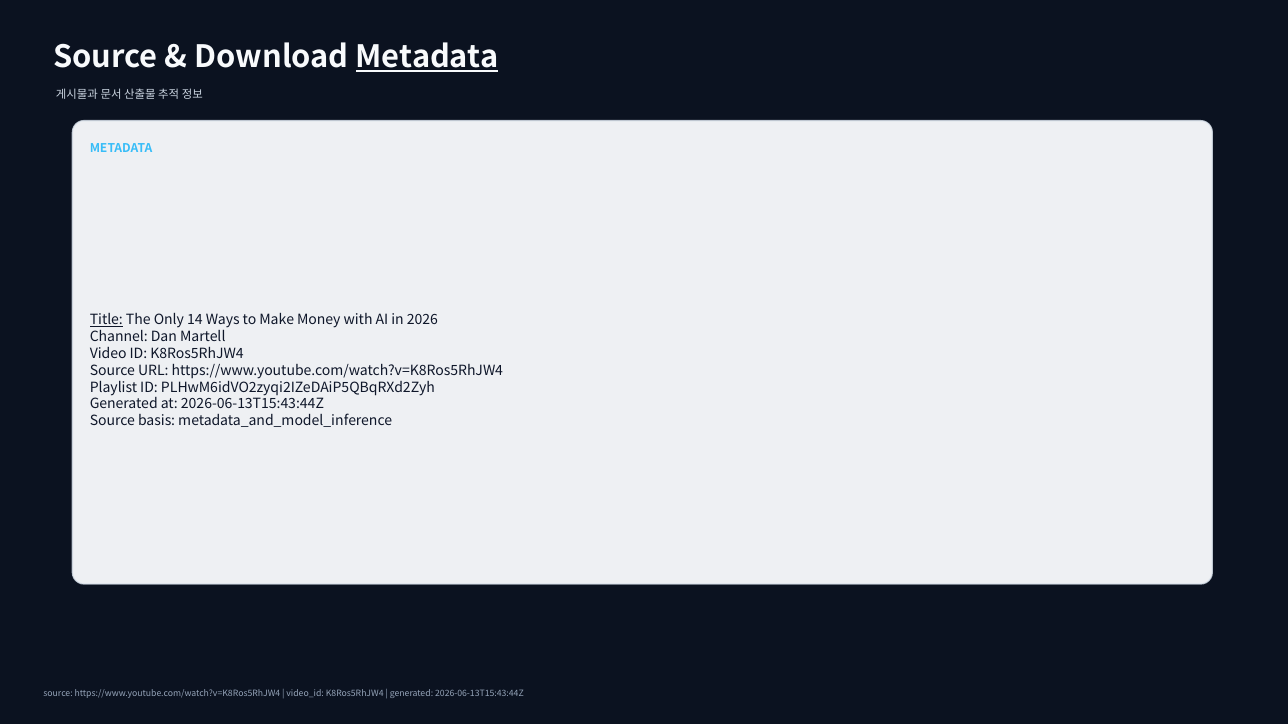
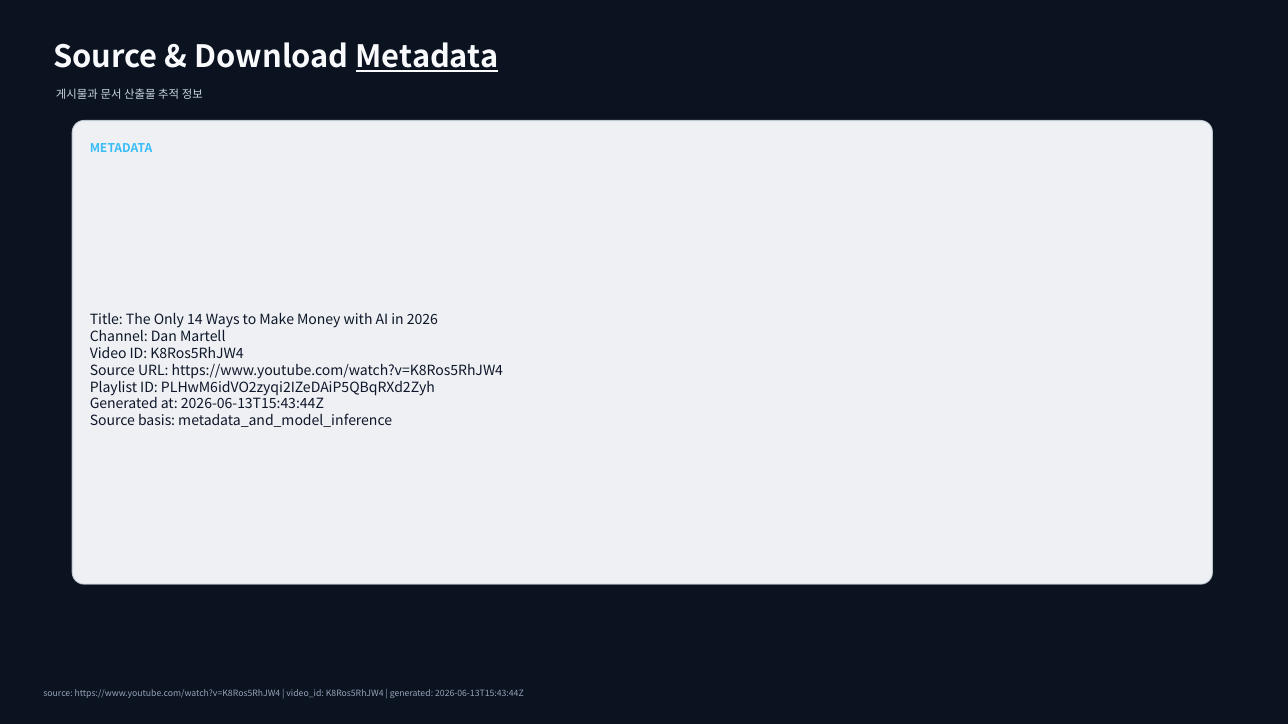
Title underline: present -> none (106, 320)
